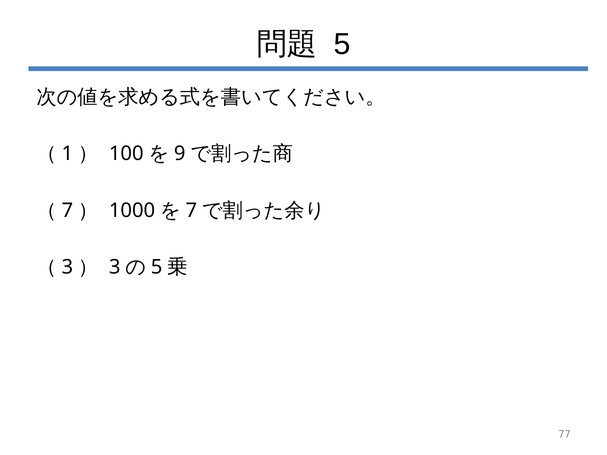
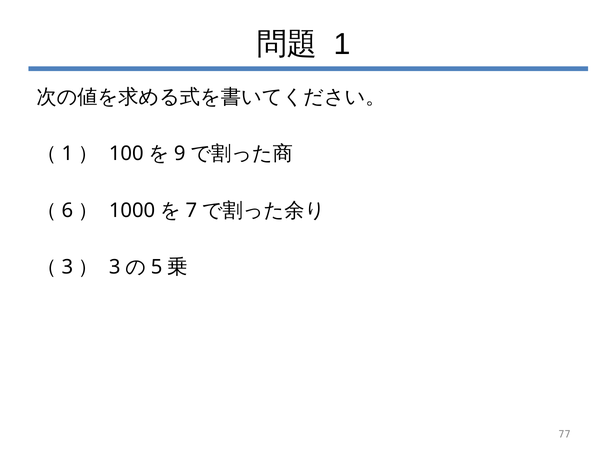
5: 5 -> 1 (342, 44)
7: 7 -> 6 (67, 210)
